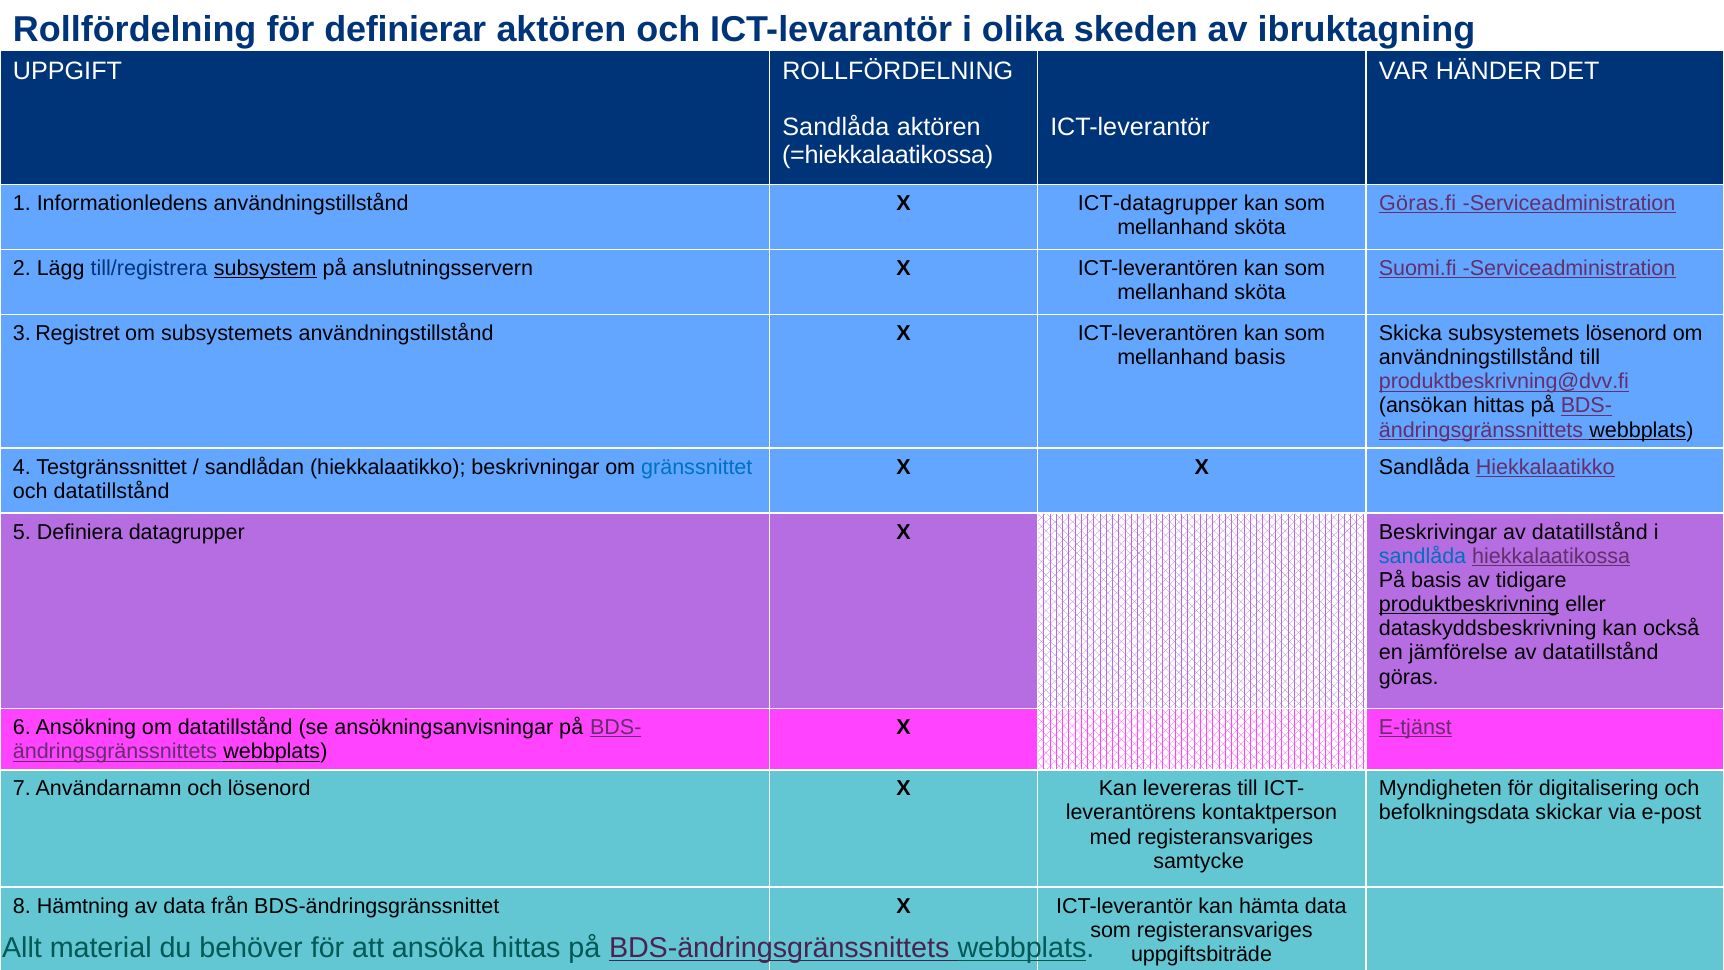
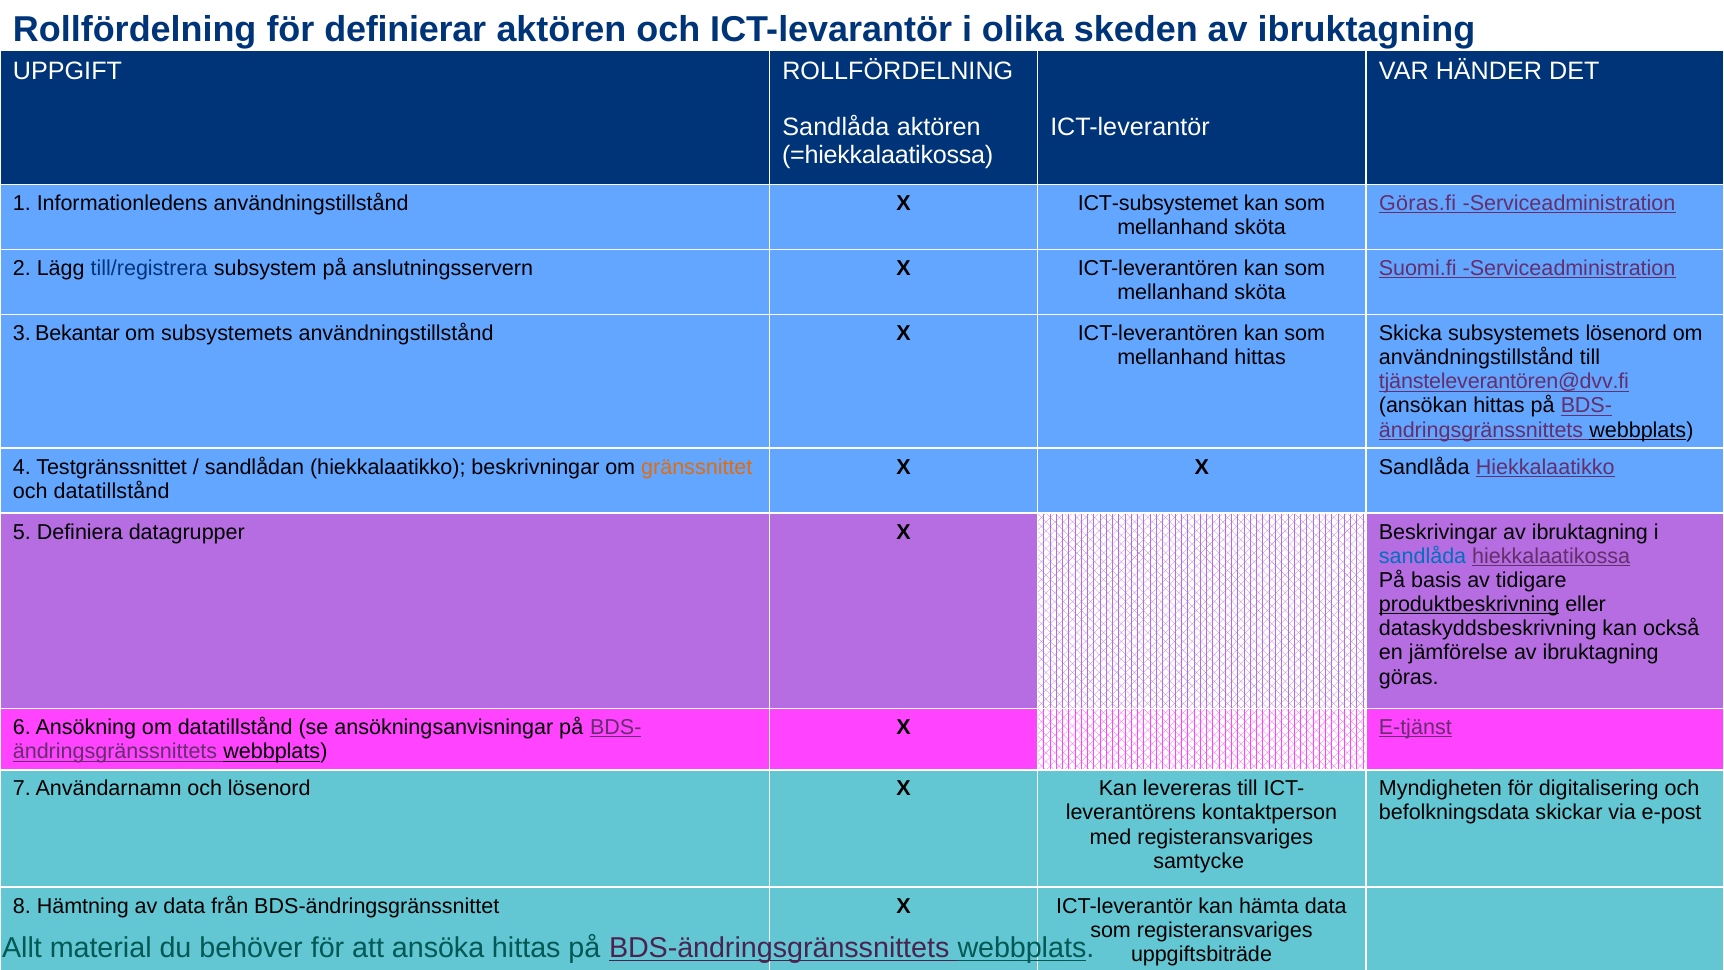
ICT-datagrupper: ICT-datagrupper -> ICT-subsystemet (1158, 203)
subsystem underline: present -> none (265, 268)
Registret: Registret -> Bekantar (78, 333)
mellanhand basis: basis -> hittas (1260, 357)
produktbeskrivning@dvv.fi: produktbeskrivning@dvv.fi -> tjänsteleverantören@dvv.fi (1504, 382)
gränssnittet colour: blue -> orange (697, 467)
Beskrivingar av datatillstånd: datatillstånd -> ibruktagning (1590, 532)
jämförelse av datatillstånd: datatillstånd -> ibruktagning (1601, 653)
